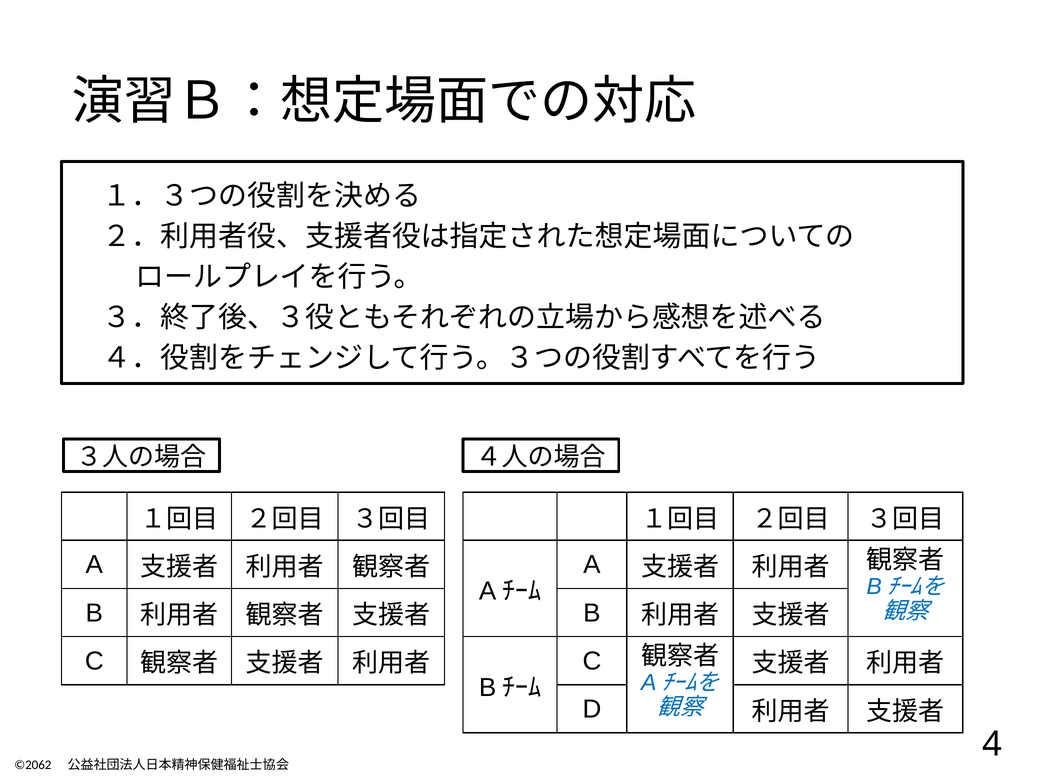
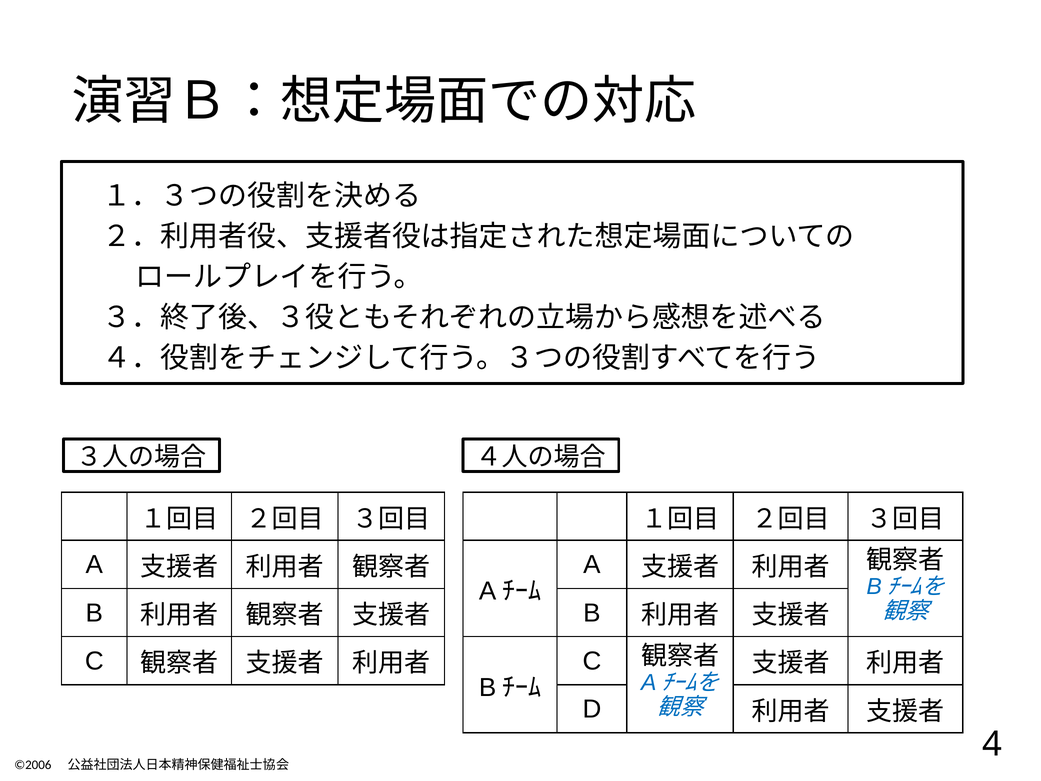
©2062: ©2062 -> ©2006 (33, 765)
